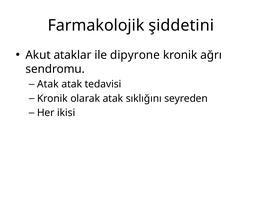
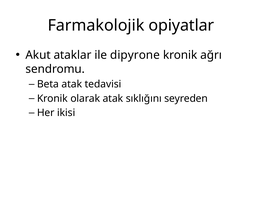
şiddetini: şiddetini -> opiyatlar (181, 25)
Atak: Atak -> Beta (48, 84)
